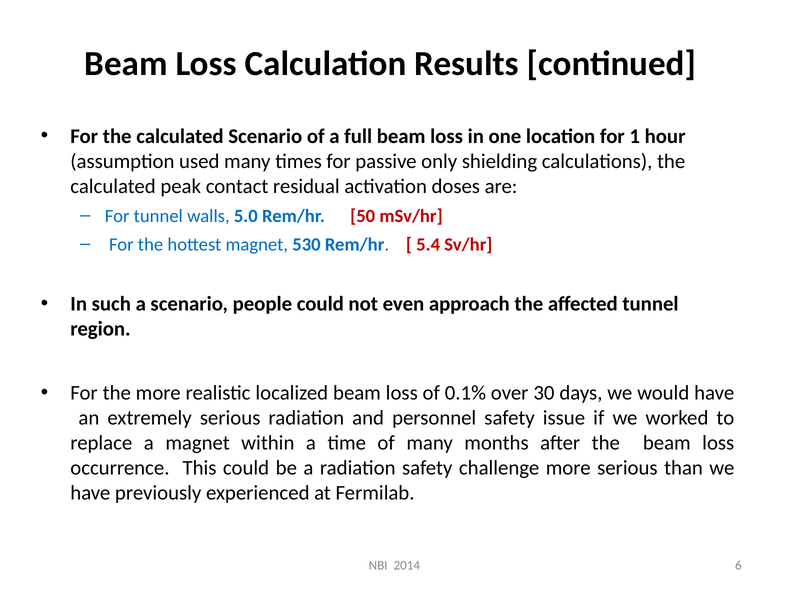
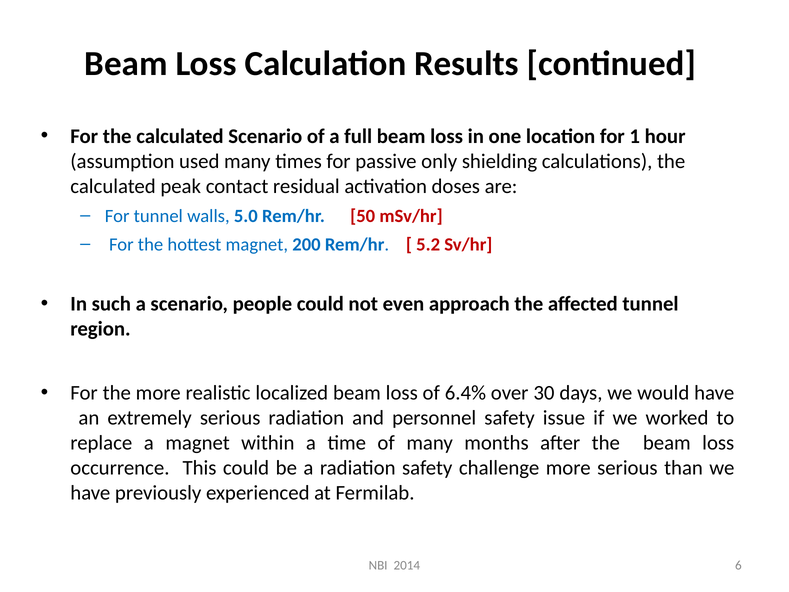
530: 530 -> 200 (306, 244)
5.4: 5.4 -> 5.2 (428, 244)
0.1%: 0.1% -> 6.4% (465, 393)
